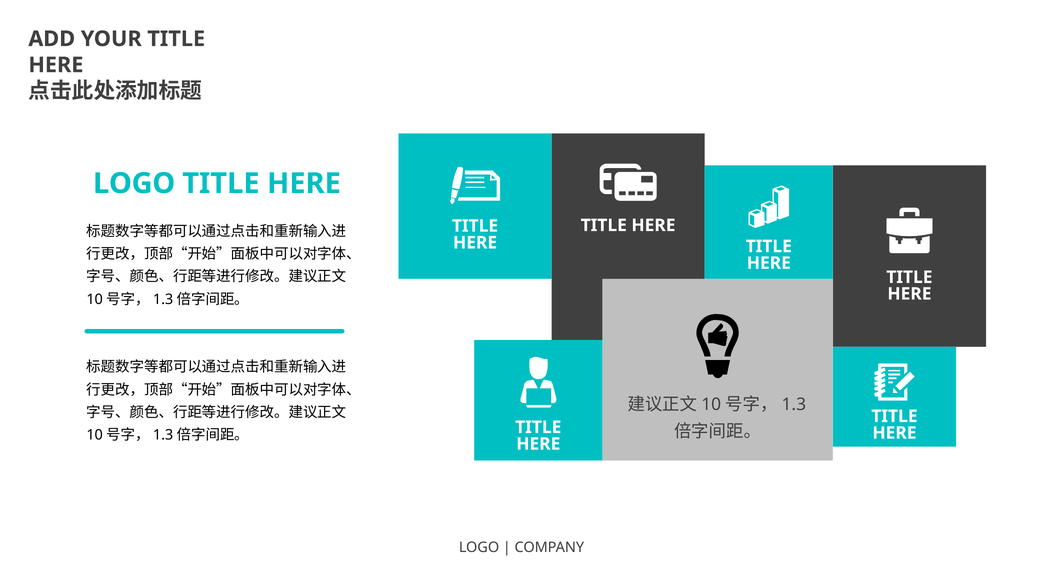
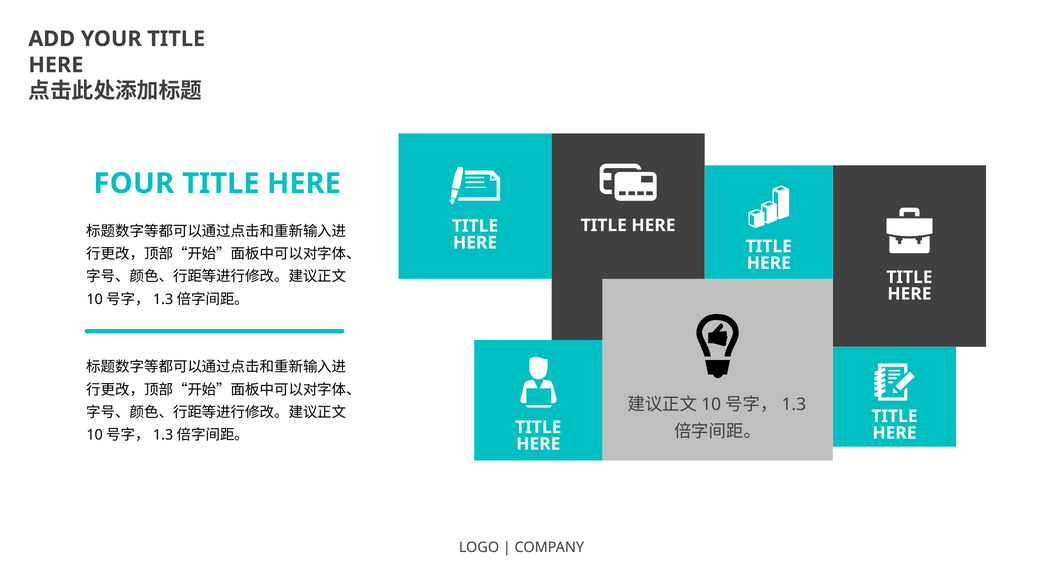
LOGO: LOGO -> FOUR (134, 183)
